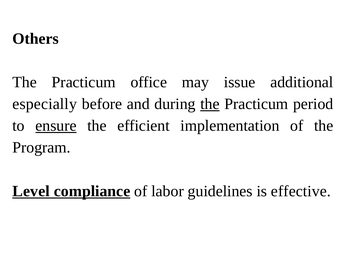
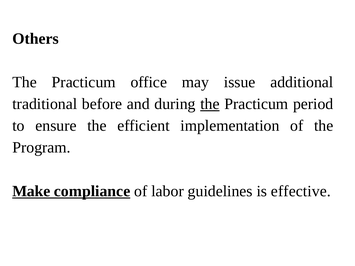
especially: especially -> traditional (45, 104)
ensure underline: present -> none (56, 126)
Level: Level -> Make (31, 191)
